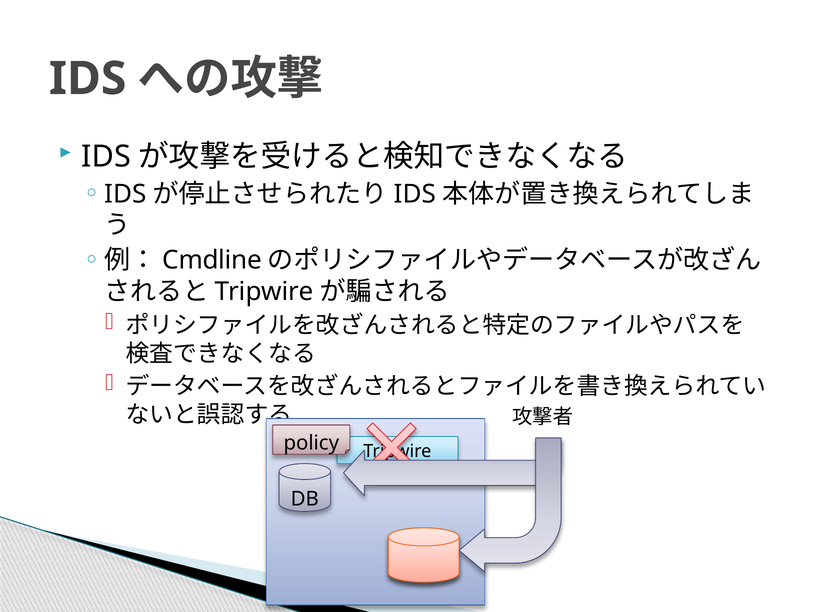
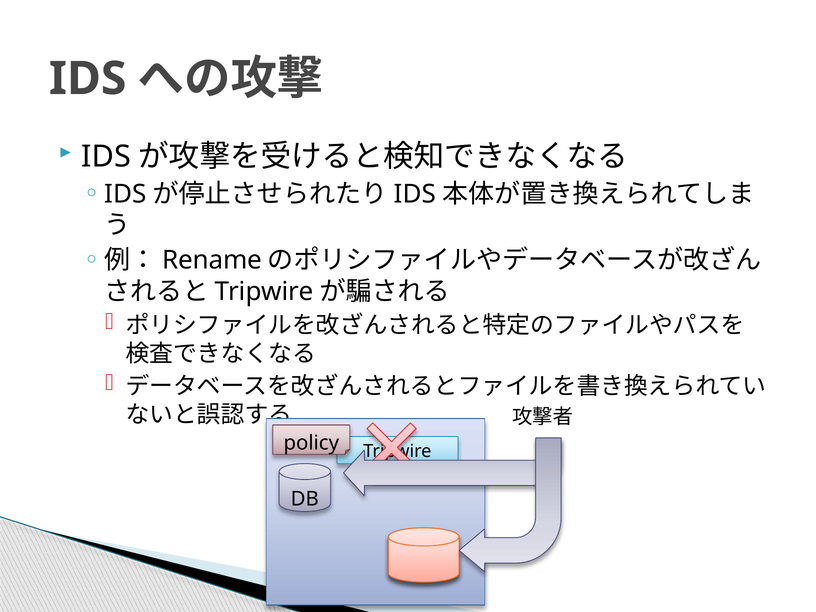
Cmdline: Cmdline -> Rename (212, 260)
